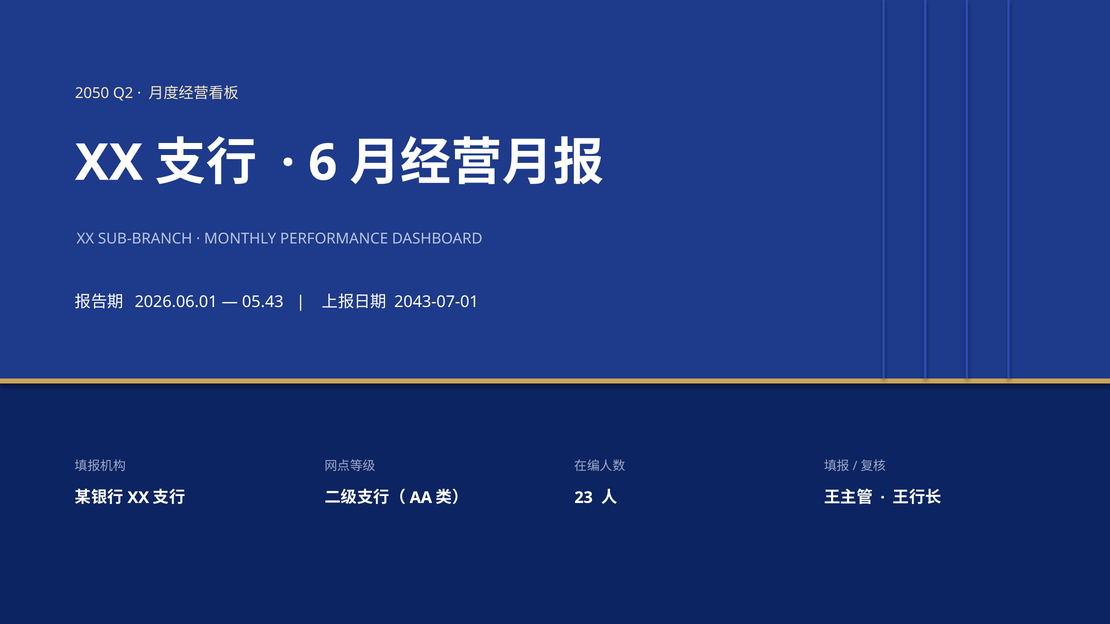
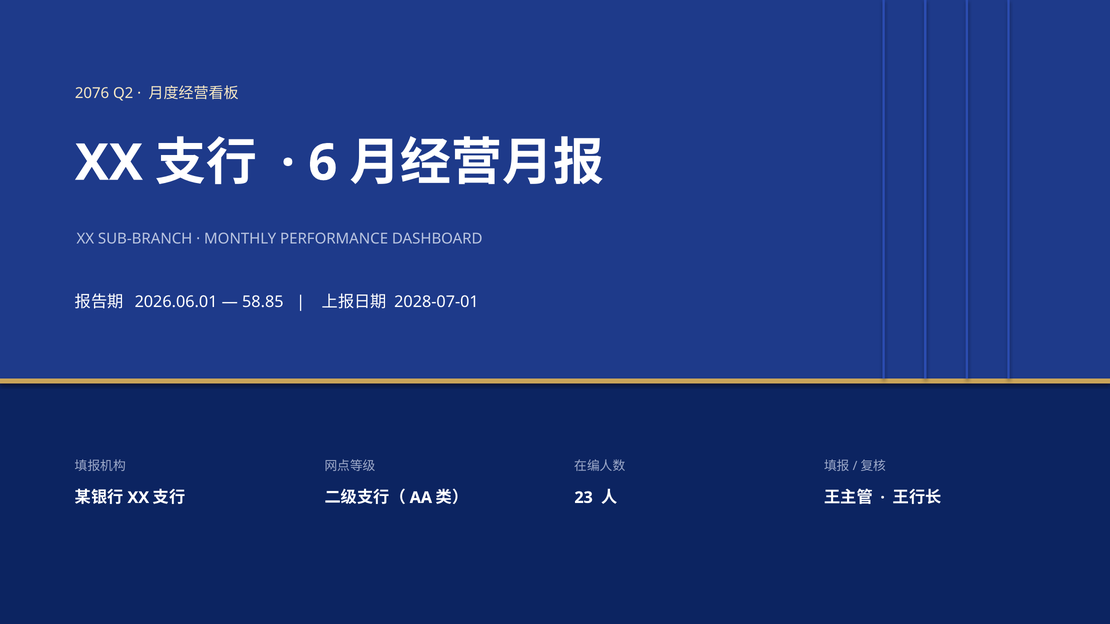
2050: 2050 -> 2076 (92, 93)
05.43: 05.43 -> 58.85 (263, 302)
2043-07-01: 2043-07-01 -> 2028-07-01 (436, 302)
